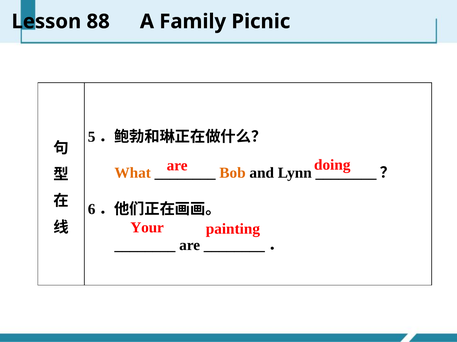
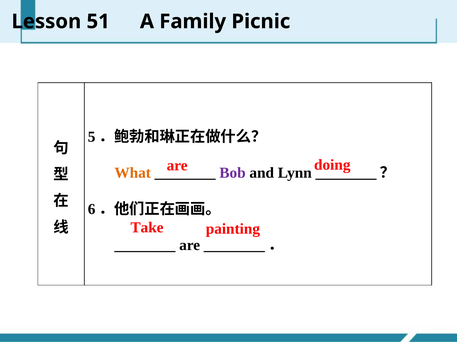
88: 88 -> 51 (98, 22)
Bob colour: orange -> purple (233, 173)
Your: Your -> Take (147, 228)
